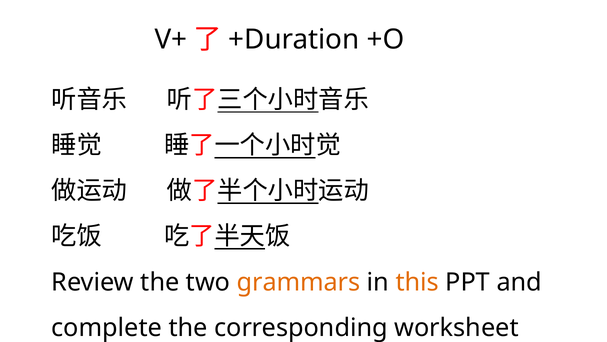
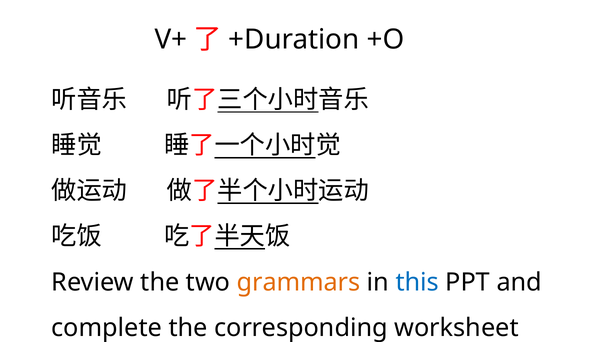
this colour: orange -> blue (417, 282)
